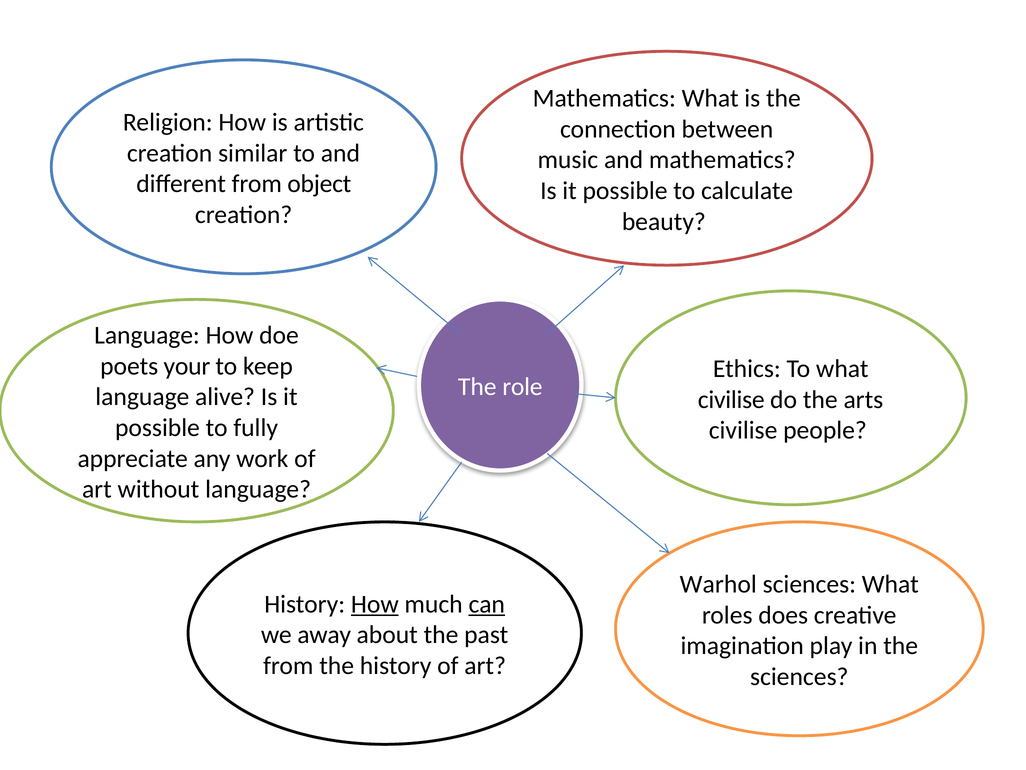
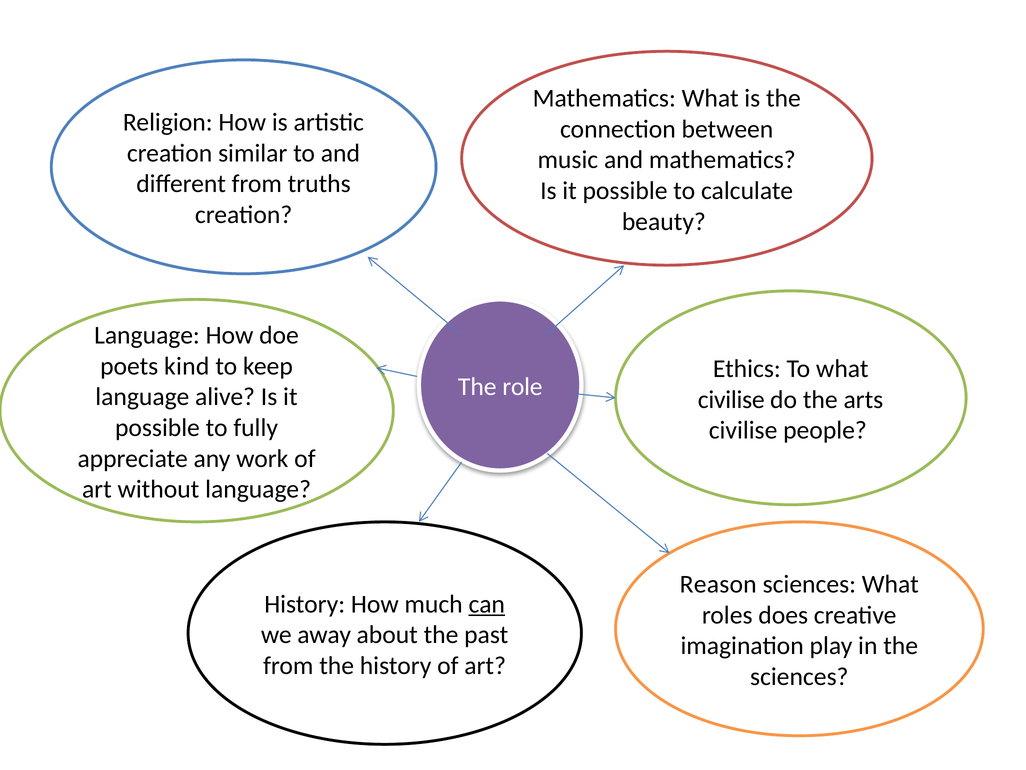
object: object -> truths (319, 184)
your: your -> kind (187, 366)
Warhol: Warhol -> Reason (718, 584)
How underline: present -> none (375, 604)
